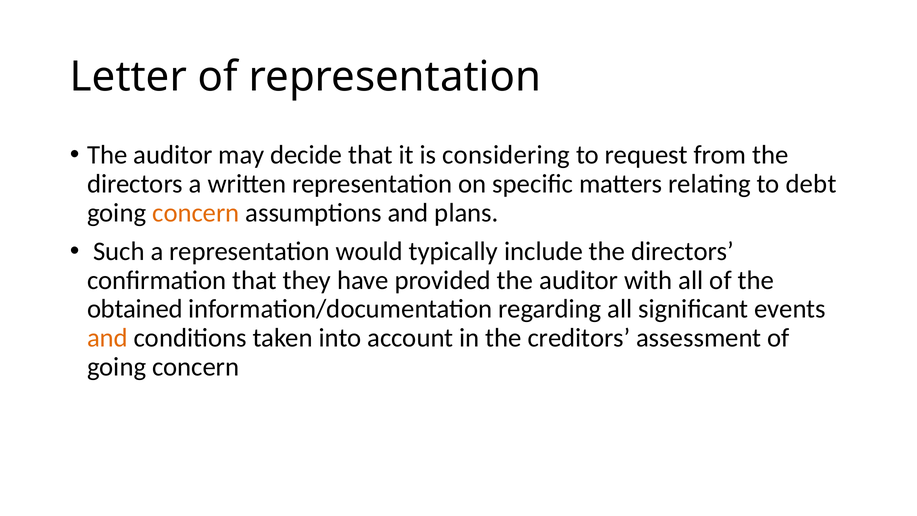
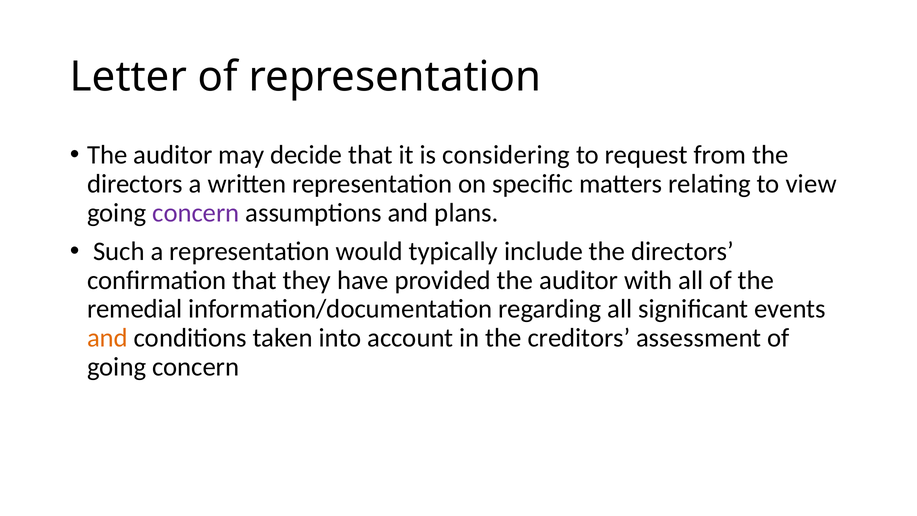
debt: debt -> view (811, 184)
concern colour: orange -> purple (196, 213)
obtained: obtained -> remedial (135, 309)
